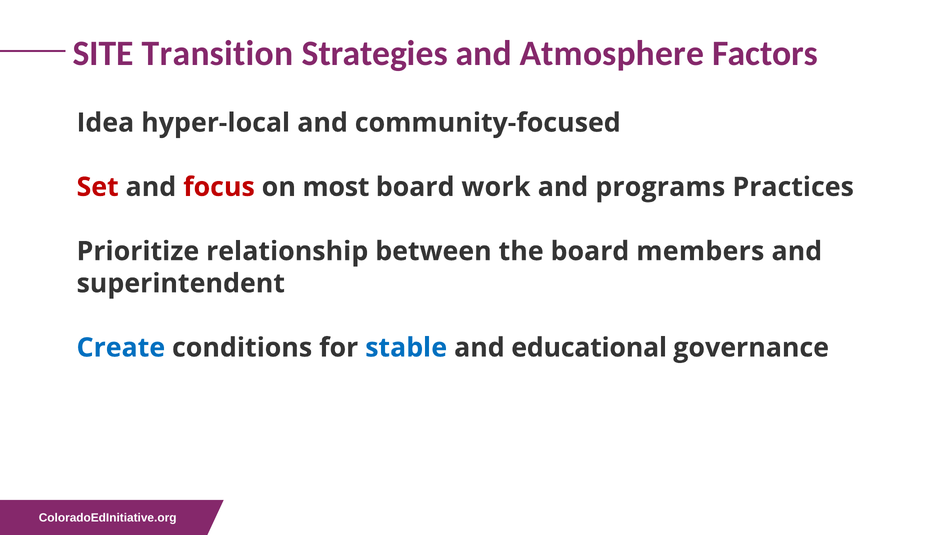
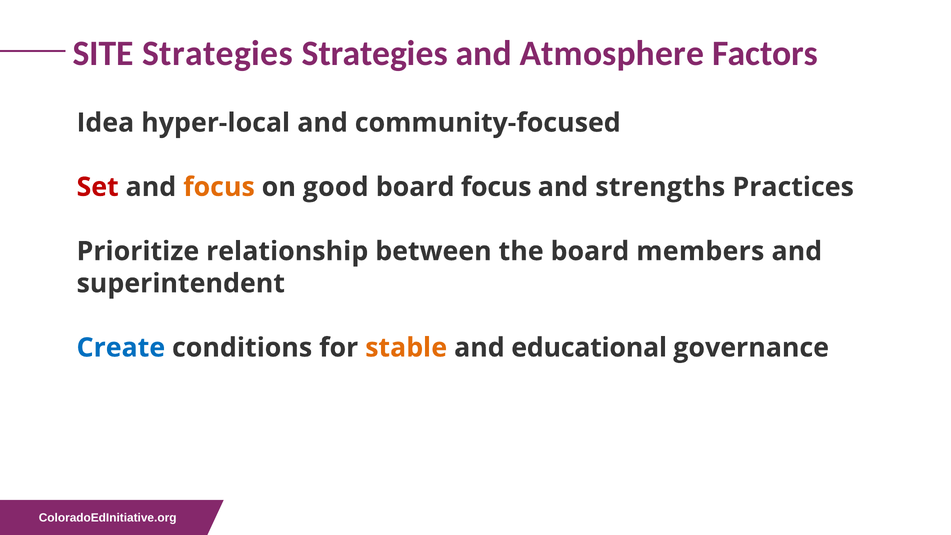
SITE Transition: Transition -> Strategies (218, 53)
focus colour: red -> orange (219, 187)
most: most -> good (336, 187)
board work: work -> focus (496, 187)
programs: programs -> strengths (660, 187)
stable colour: blue -> orange (406, 348)
